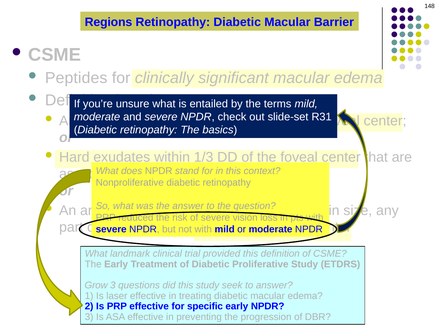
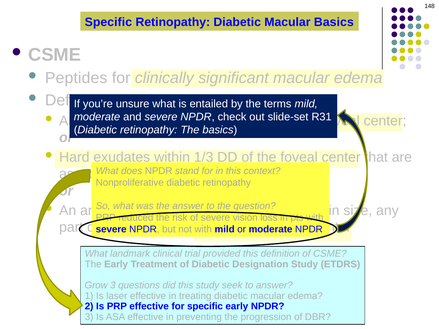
Regions: Regions -> Specific (108, 22)
Macular Barrier: Barrier -> Basics (334, 22)
Proliferative: Proliferative -> Designation (260, 264)
